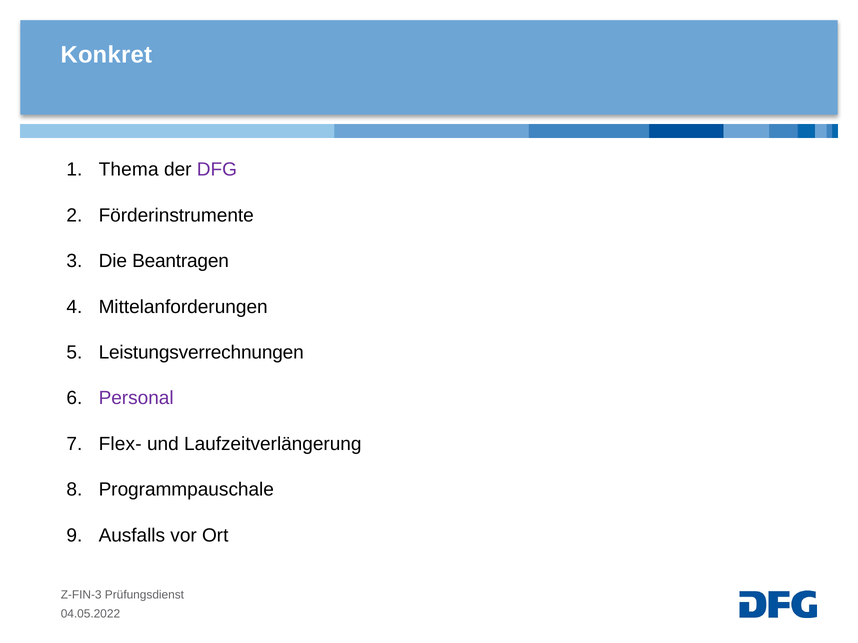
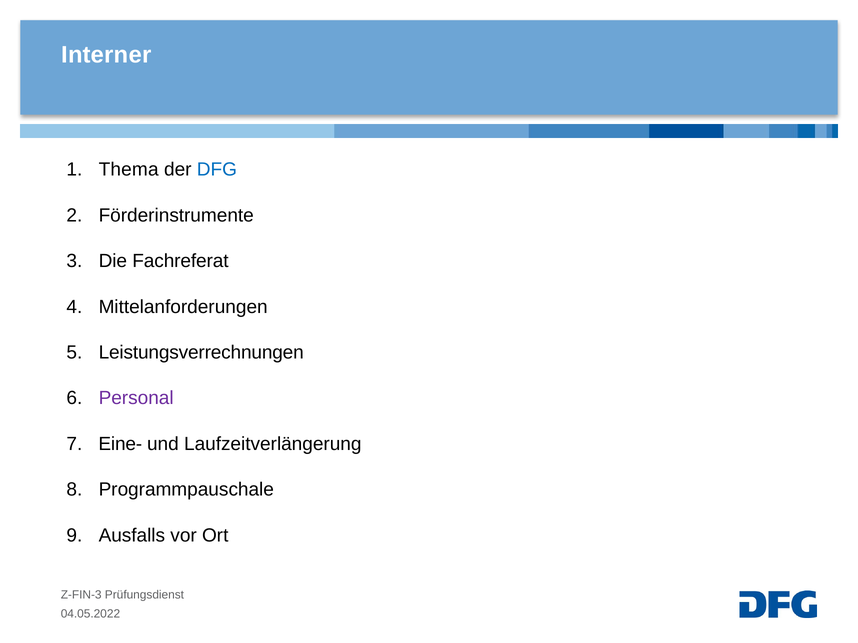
Konkret: Konkret -> Interner (106, 55)
DFG colour: purple -> blue (217, 170)
Beantragen: Beantragen -> Fachreferat (180, 261)
Flex-: Flex- -> Eine- (120, 444)
